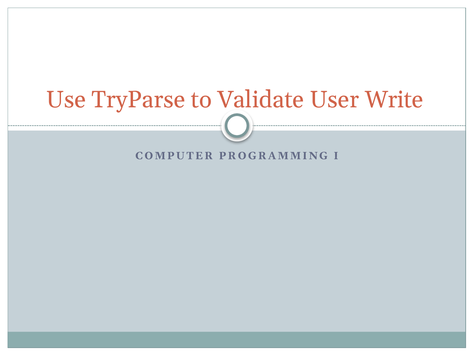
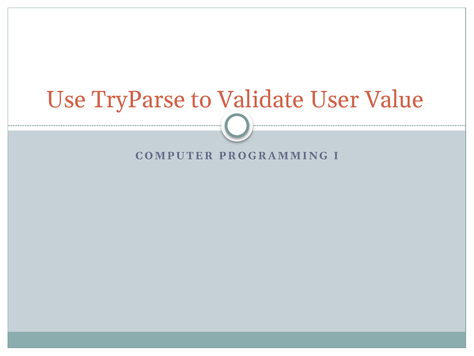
Write: Write -> Value (394, 100)
